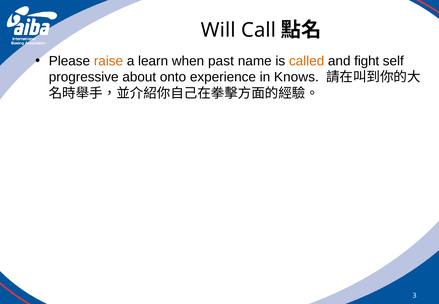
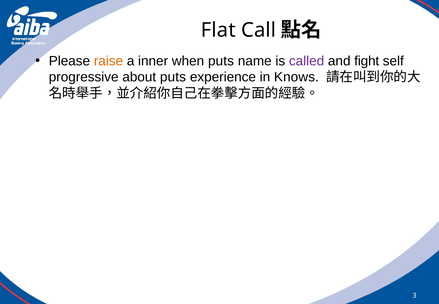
Will: Will -> Flat (218, 30)
learn: learn -> inner (153, 61)
when past: past -> puts (221, 61)
called colour: orange -> purple (307, 61)
about onto: onto -> puts (173, 77)
